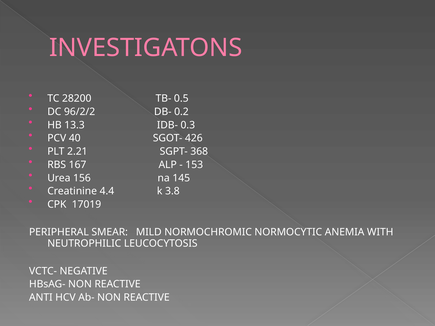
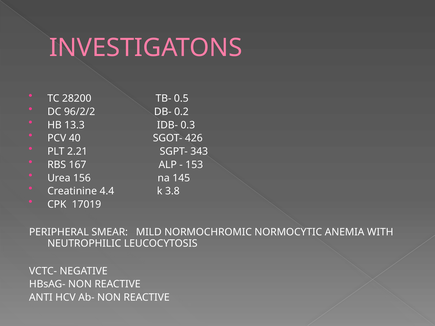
368: 368 -> 343 (199, 152)
